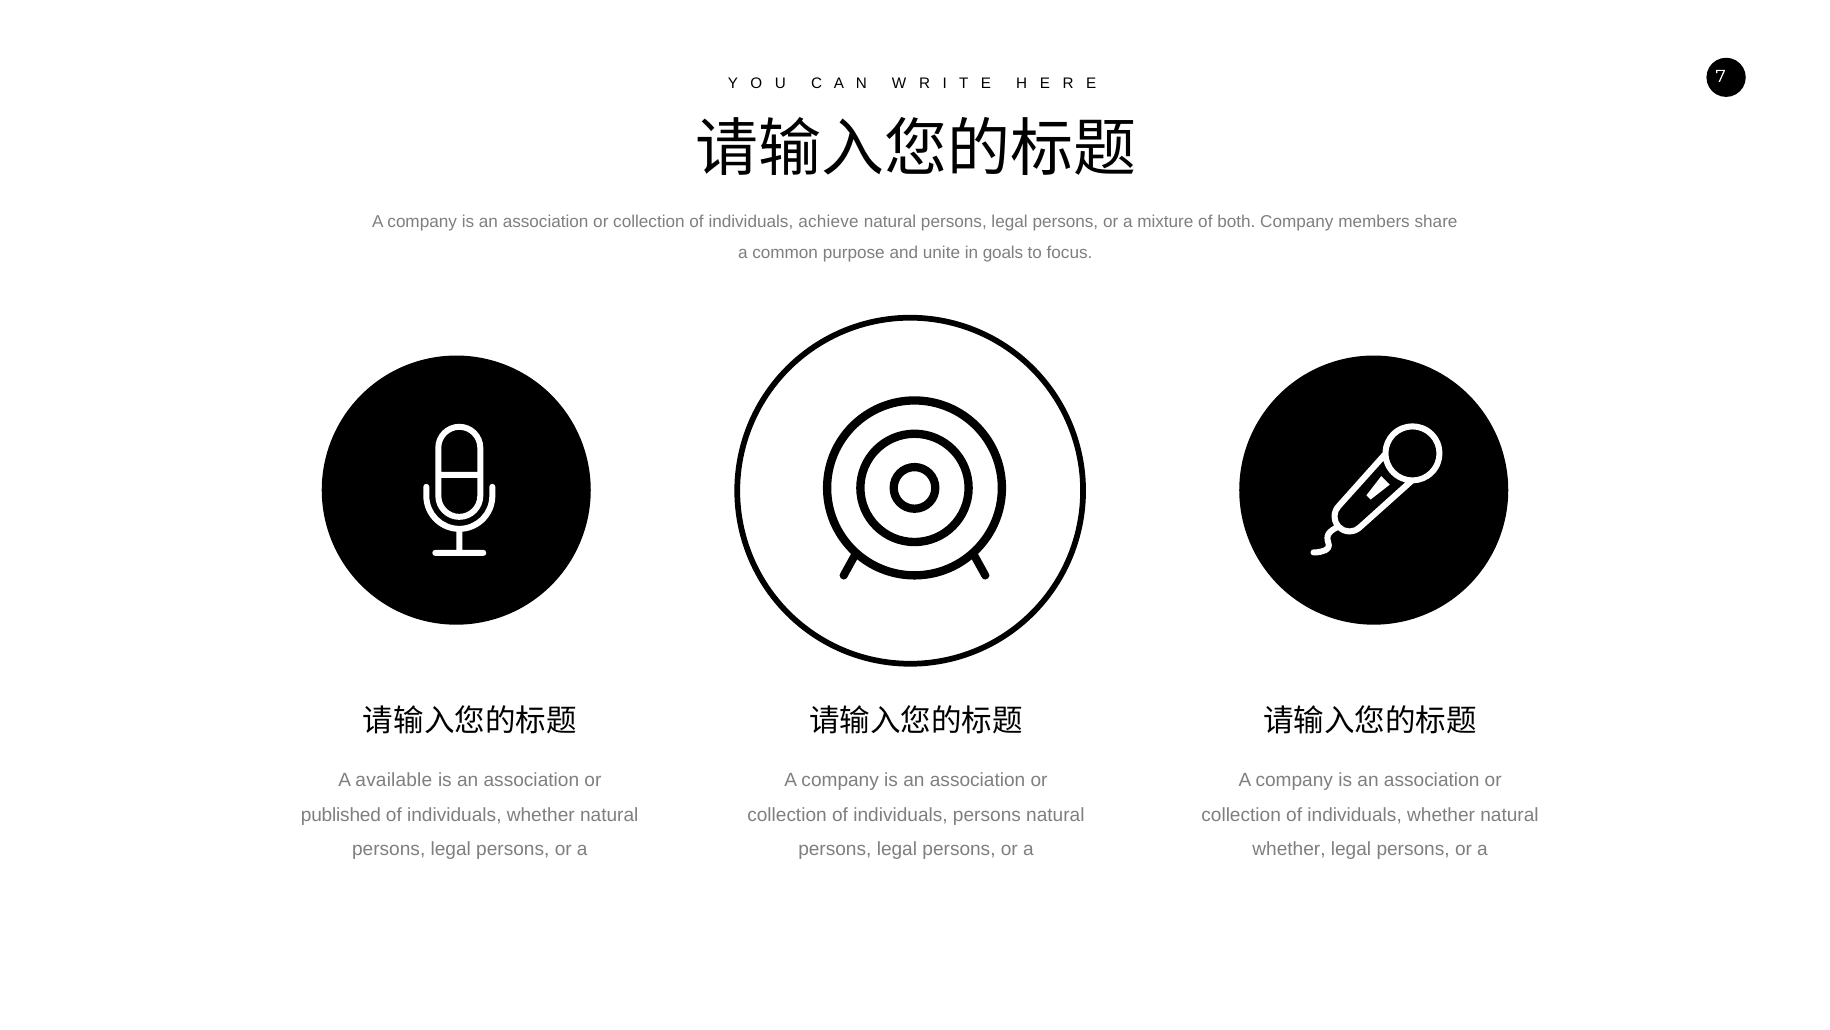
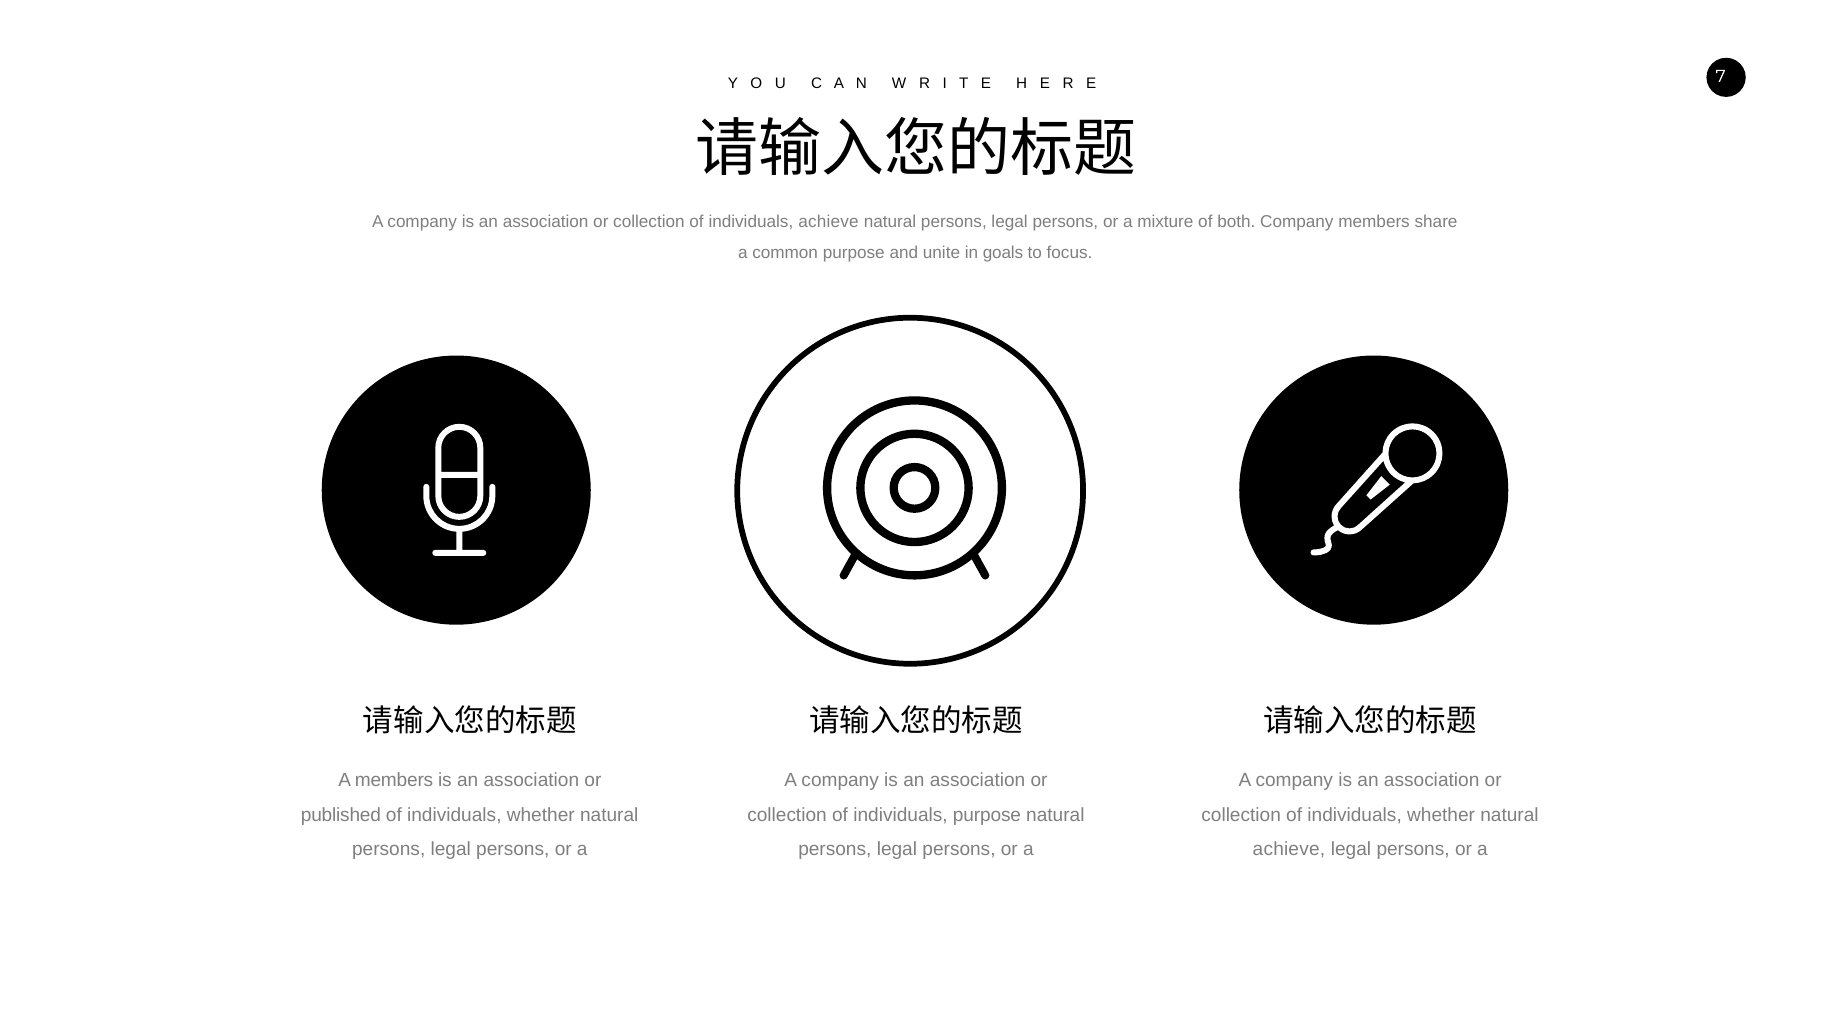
A available: available -> members (394, 780)
individuals persons: persons -> purpose (987, 815)
whether: whether -> achieve (1289, 849)
